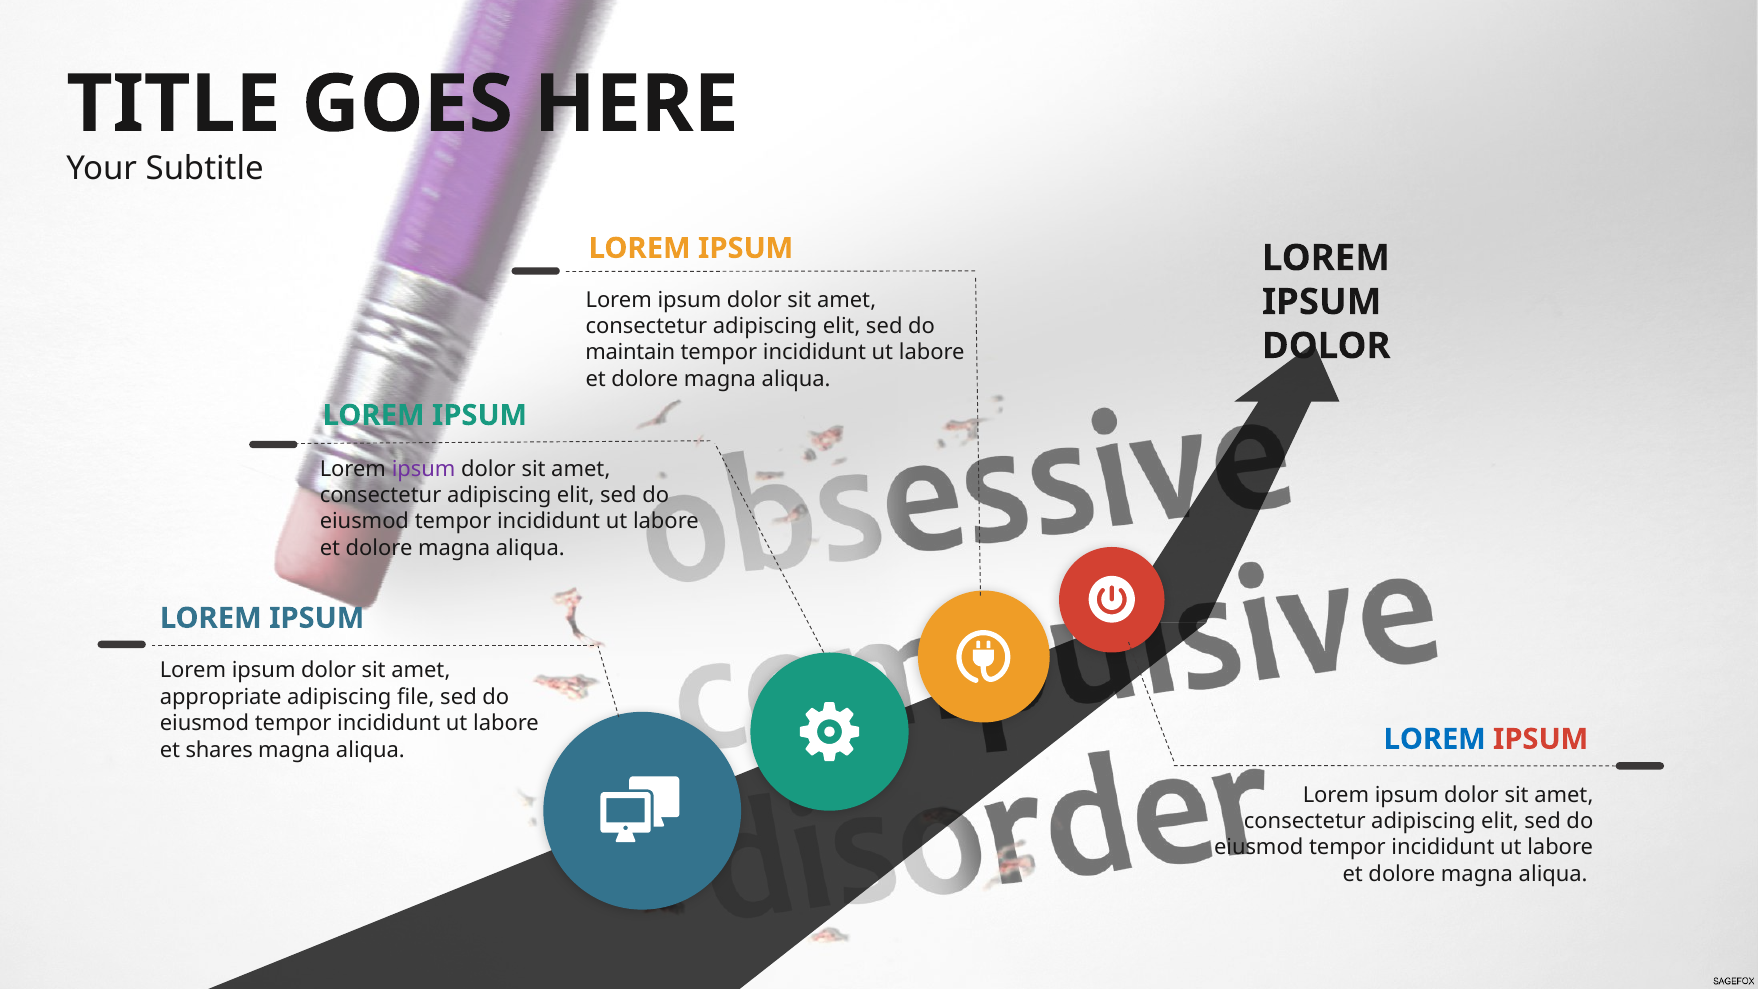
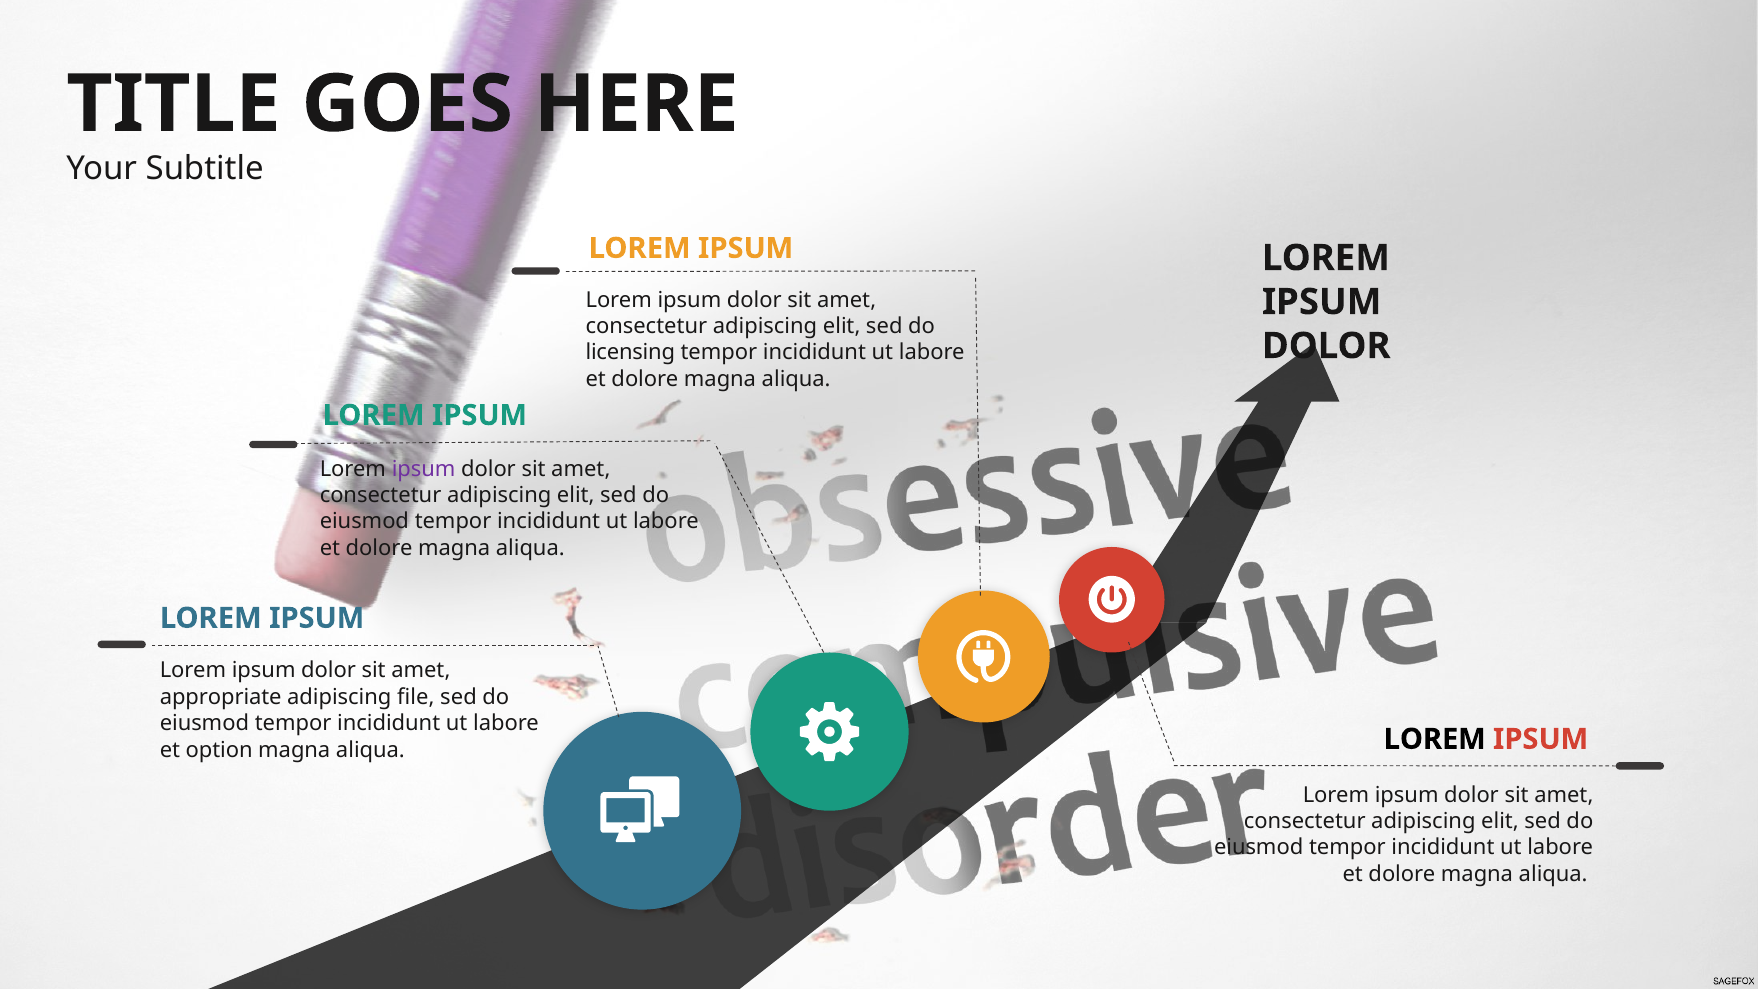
maintain: maintain -> licensing (630, 353)
LOREM colour: blue -> black (1435, 739)
shares: shares -> option (219, 750)
